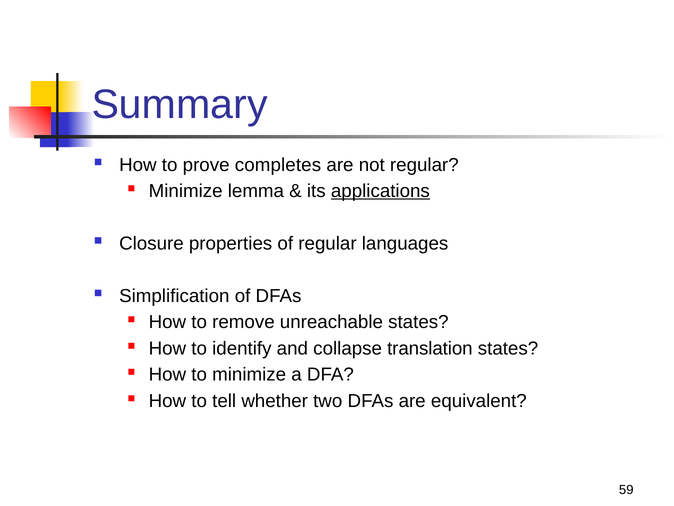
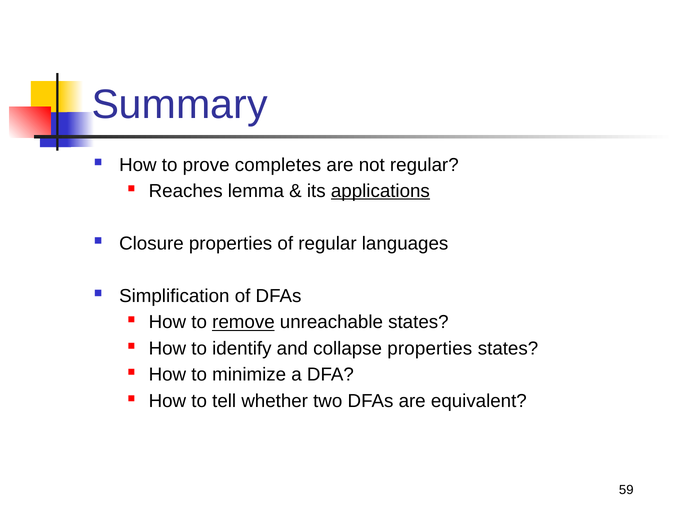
Minimize: Minimize -> Reaches (186, 191)
remove underline: none -> present (243, 322)
collapse translation: translation -> properties (430, 348)
